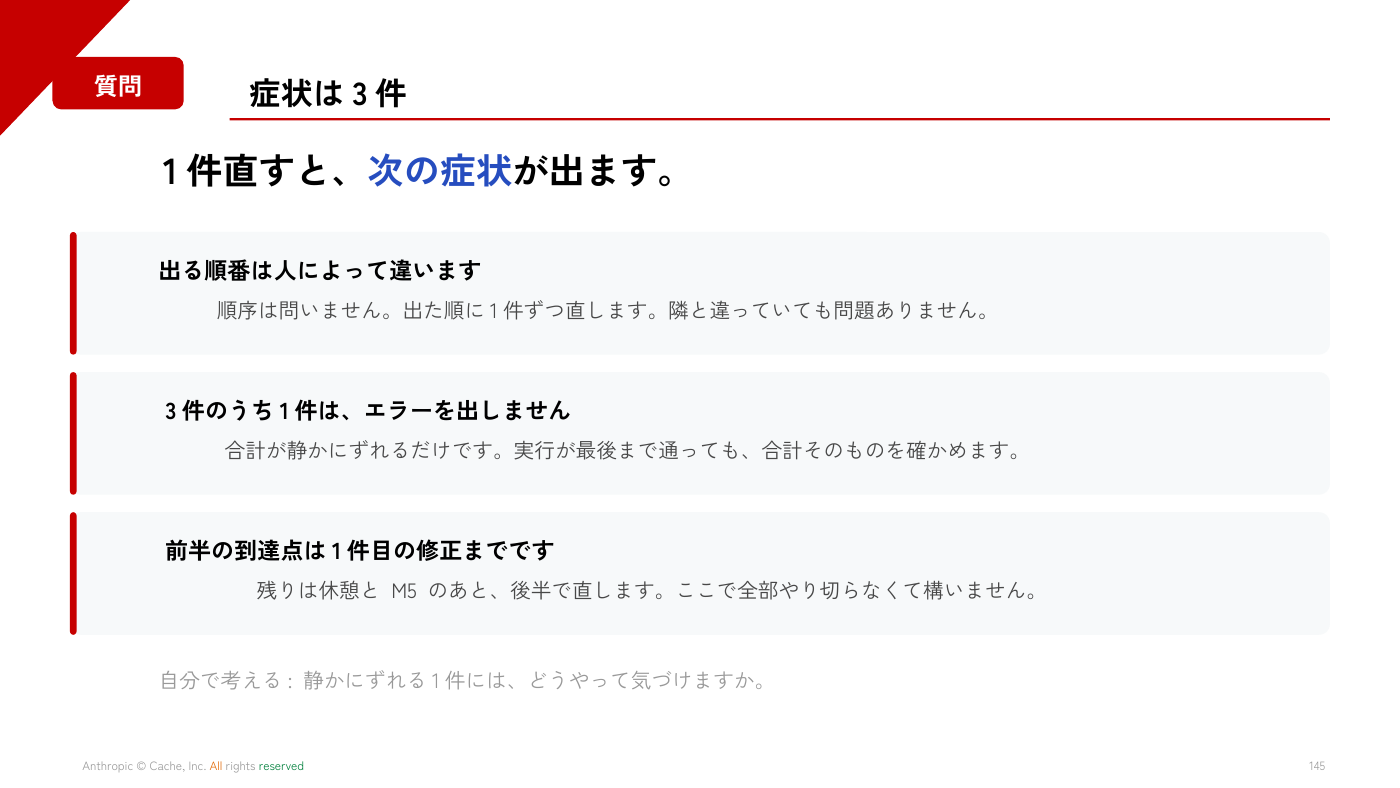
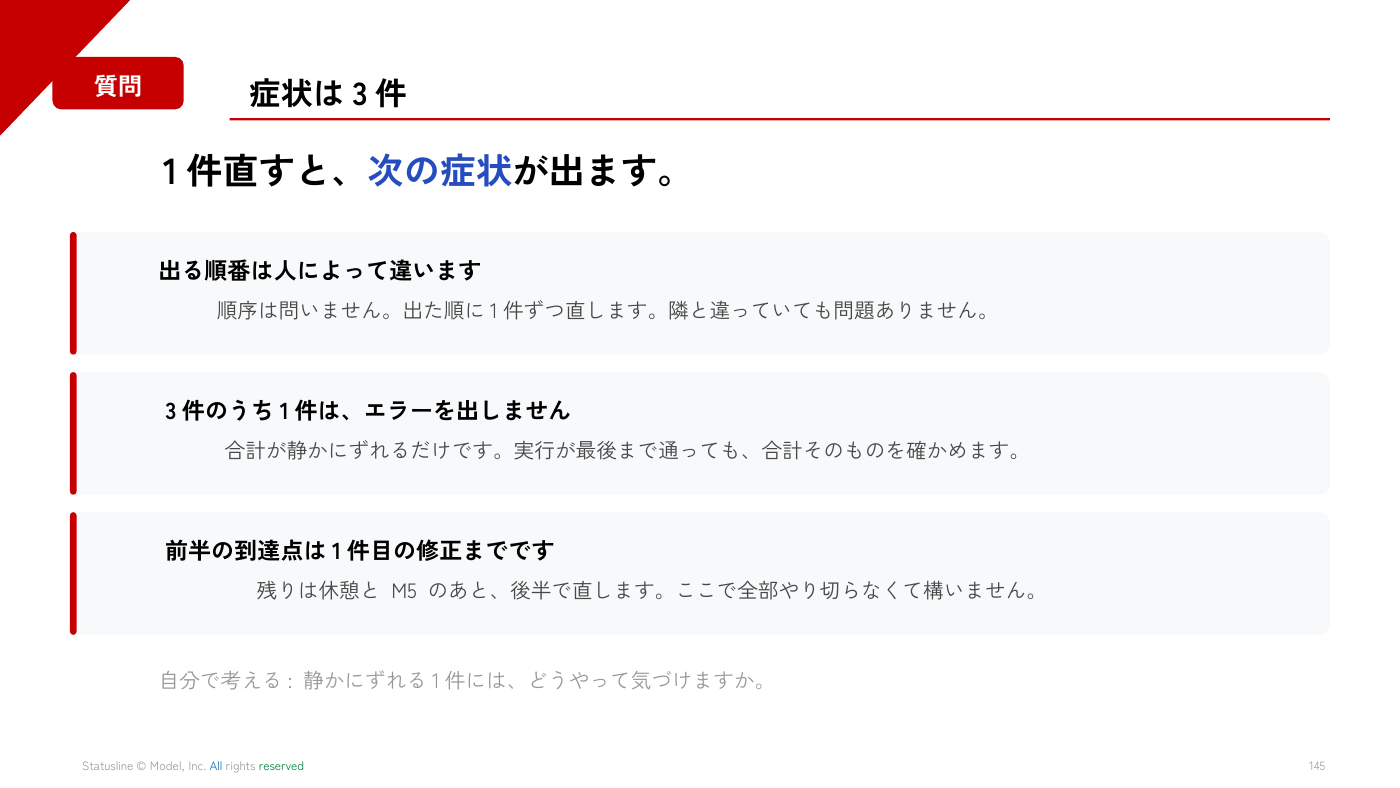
Anthropic: Anthropic -> Statusline (108, 766)
Cache: Cache -> Model (167, 766)
All colour: orange -> blue (216, 766)
